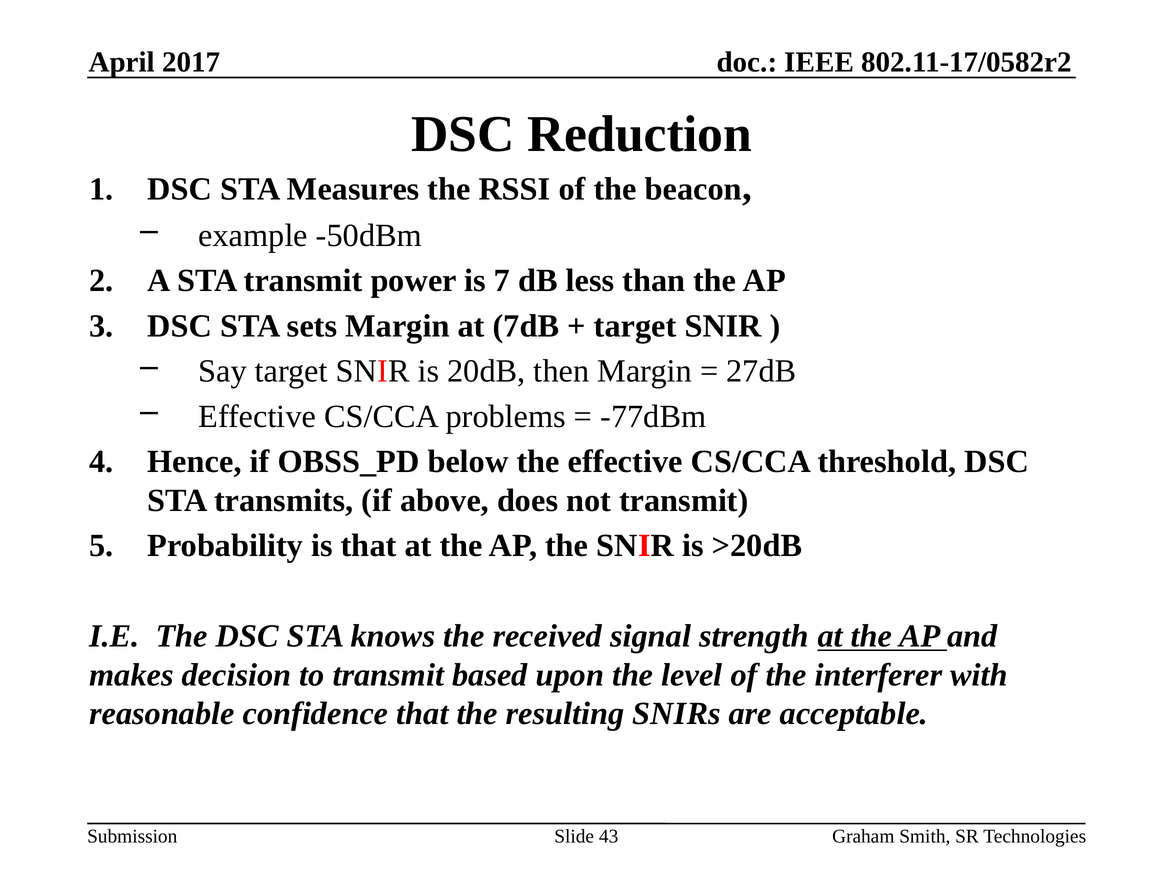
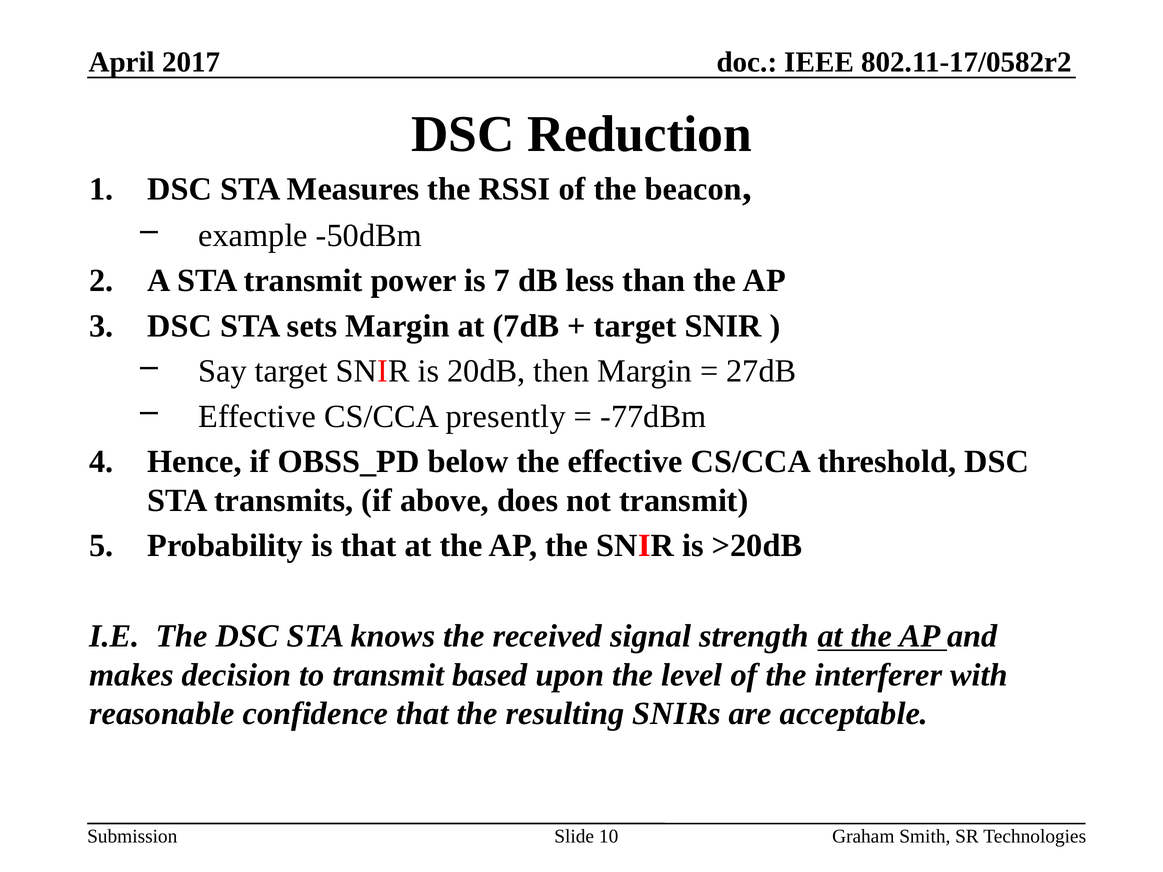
problems: problems -> presently (506, 417)
43: 43 -> 10 (609, 837)
